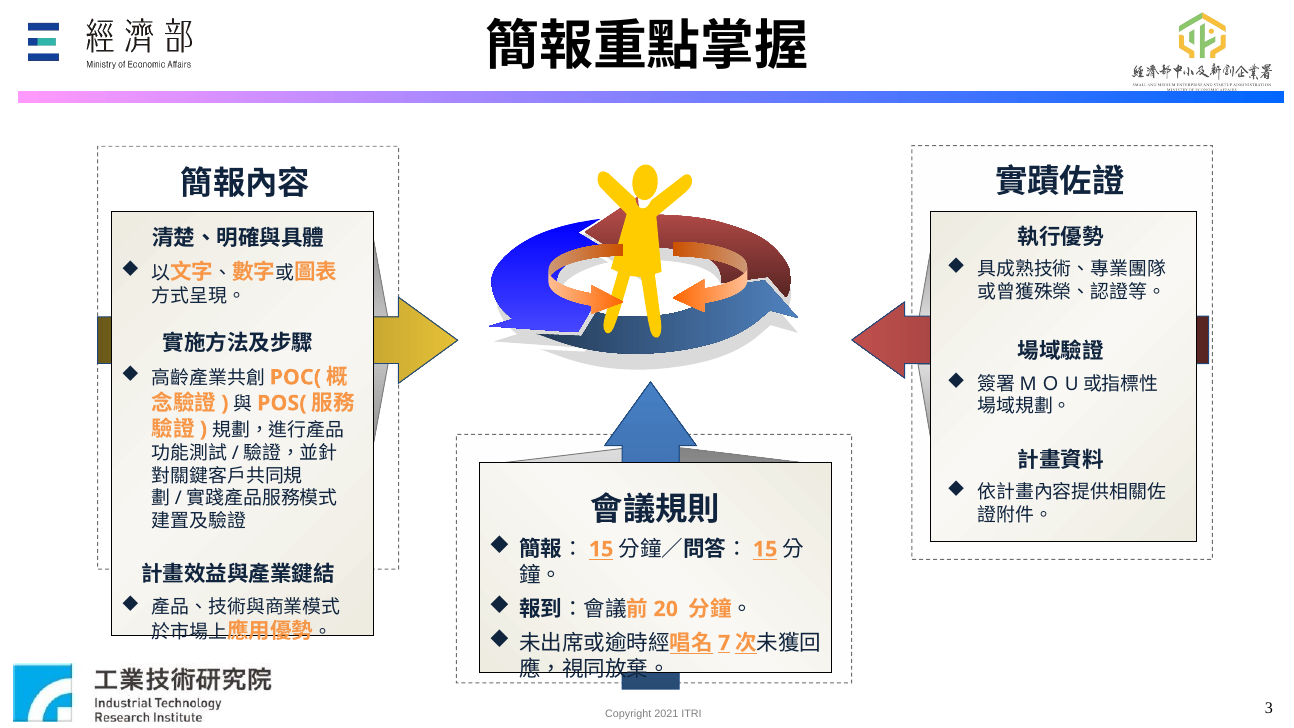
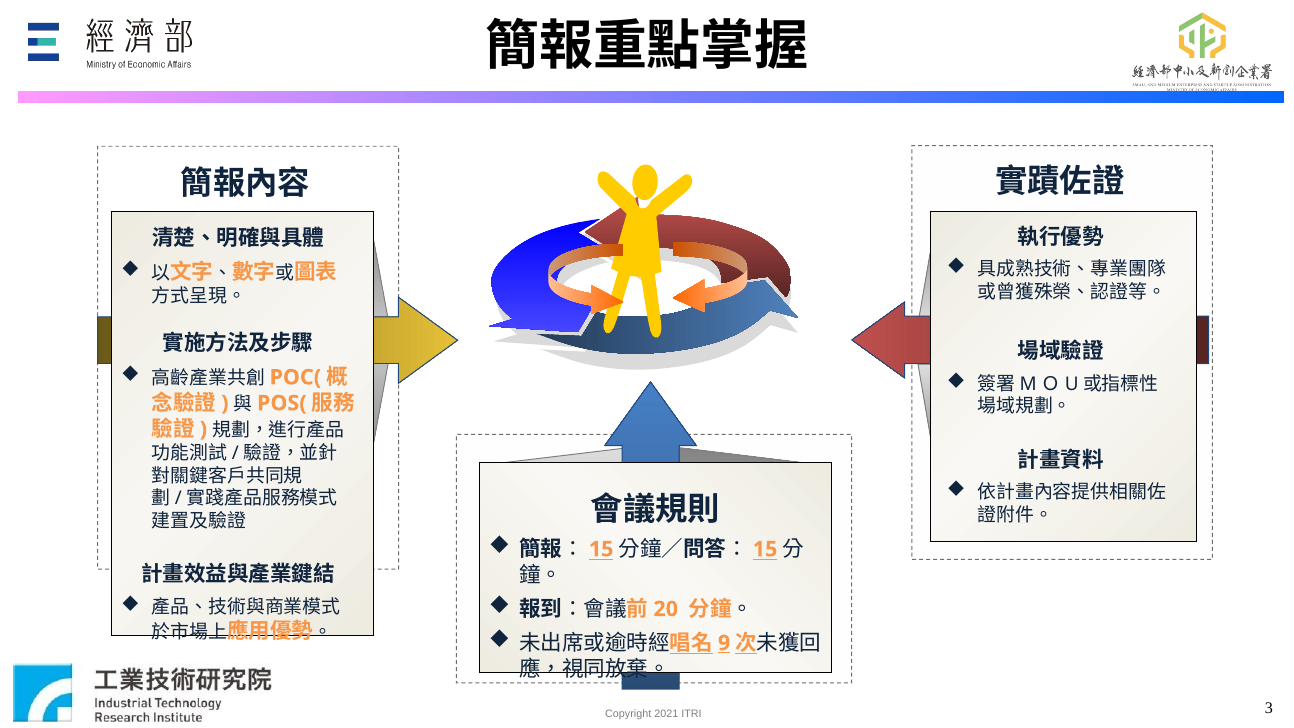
7: 7 -> 9 (724, 643)
